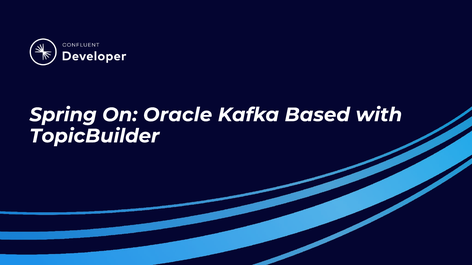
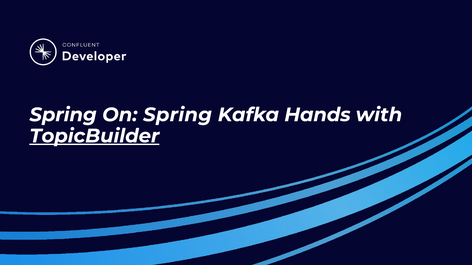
On Oracle: Oracle -> Spring (178, 115)
Based: Based -> Hands (317, 115)
TopicBuilder underline: none -> present (94, 136)
